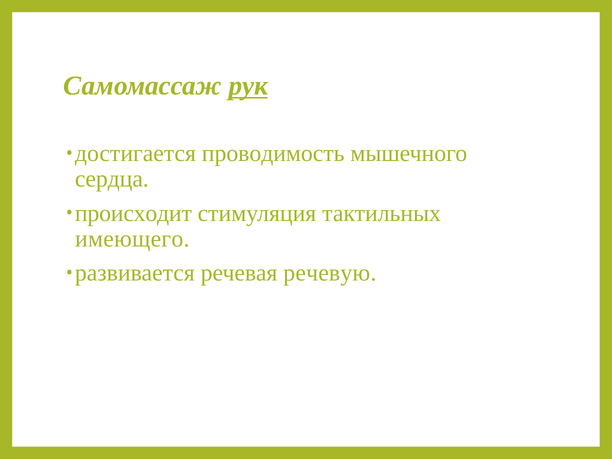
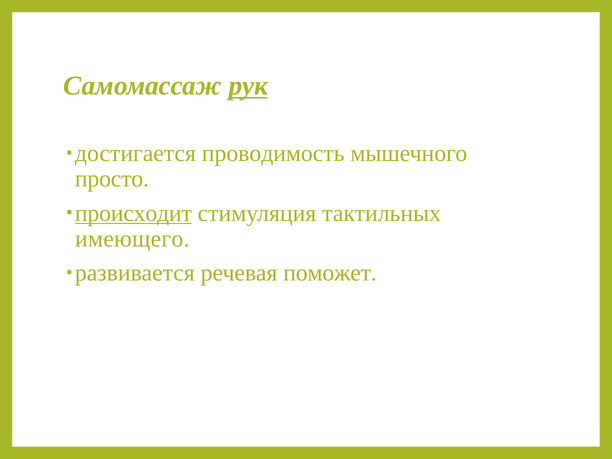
сердца: сердца -> просто (112, 179)
происходит underline: none -> present (133, 213)
речевую: речевую -> поможет (330, 273)
